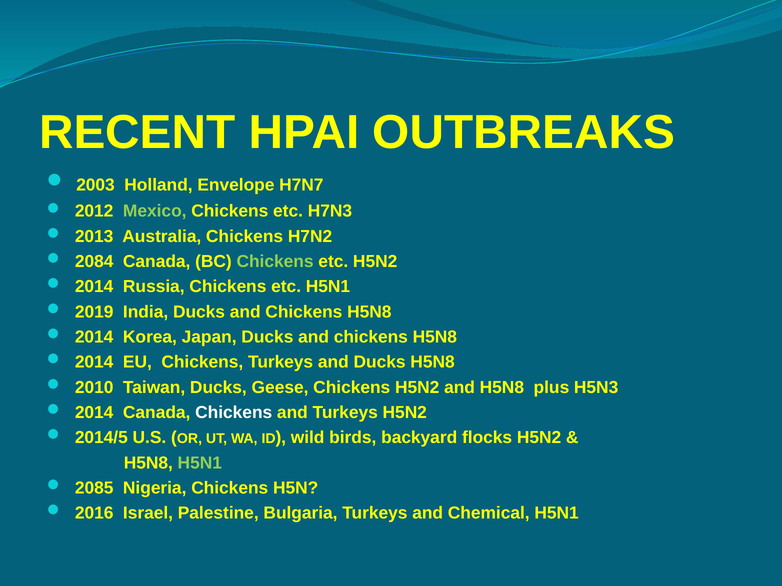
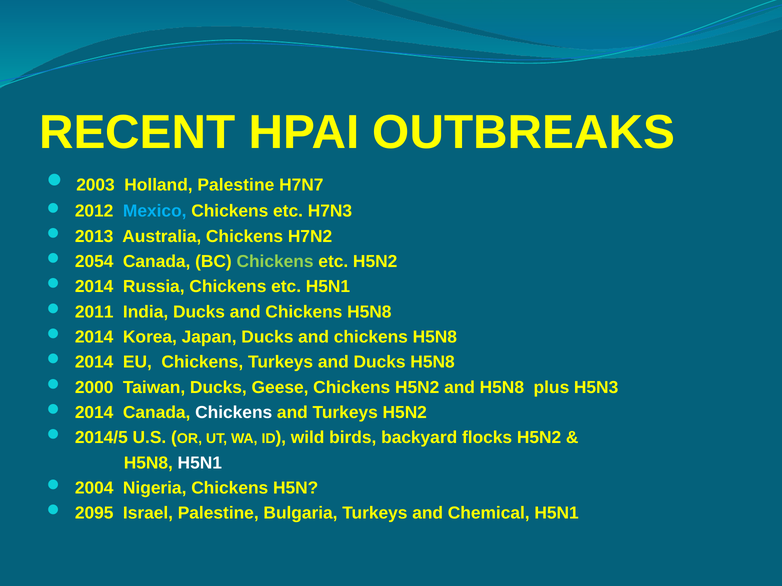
Holland Envelope: Envelope -> Palestine (236, 185)
Mexico colour: light green -> light blue (155, 211)
2084: 2084 -> 2054 (94, 262)
2019: 2019 -> 2011 (94, 312)
2010: 2010 -> 2000 (94, 388)
H5N1 colour: light green -> white (200, 463)
2085: 2085 -> 2004 (94, 488)
2016: 2016 -> 2095 (94, 514)
